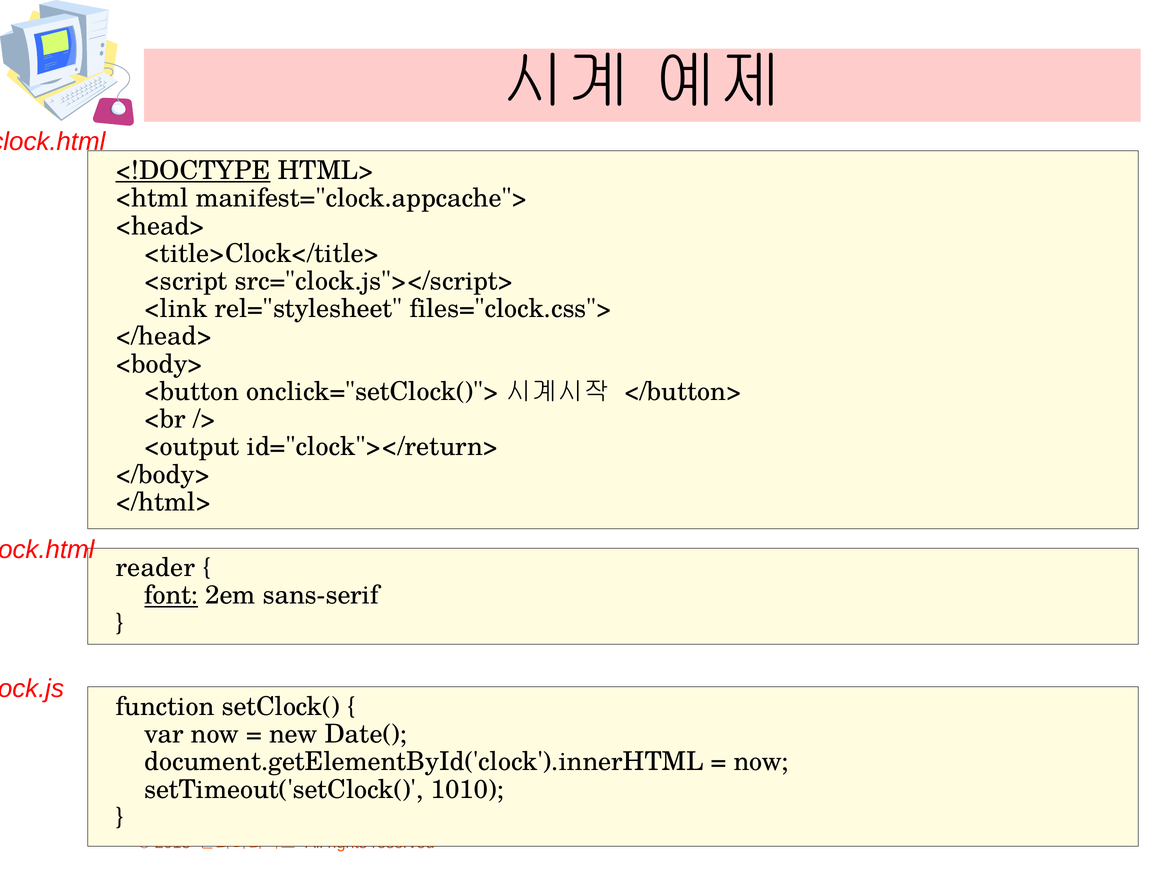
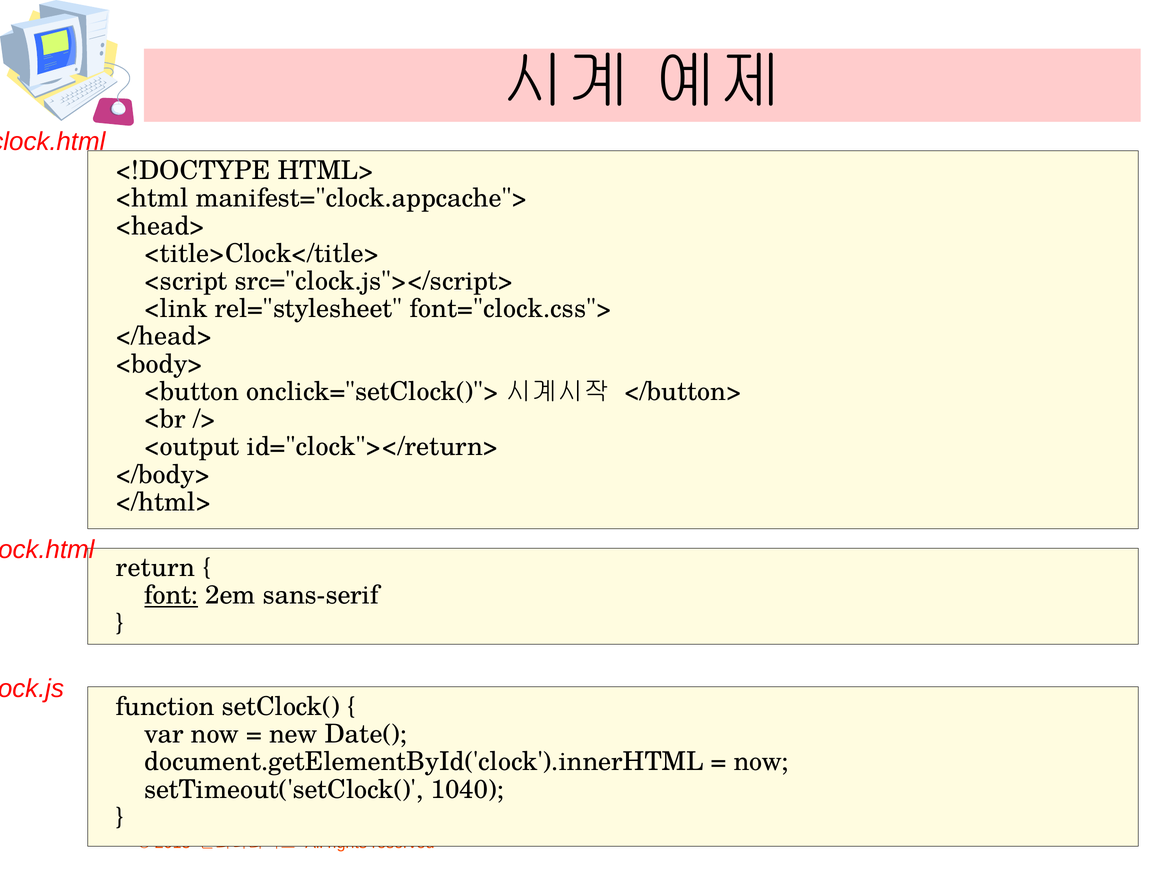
<!DOCTYPE underline: present -> none (193, 171)
files="clock.css">: files="clock.css"> -> font="clock.css"> (511, 309)
reader: reader -> return (155, 568)
1010: 1010 -> 1040 (467, 790)
